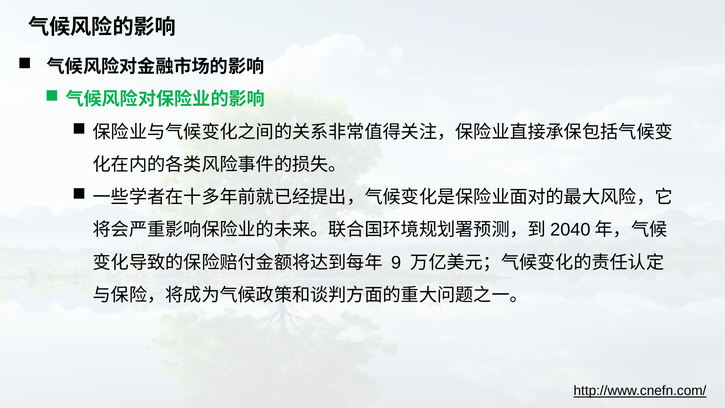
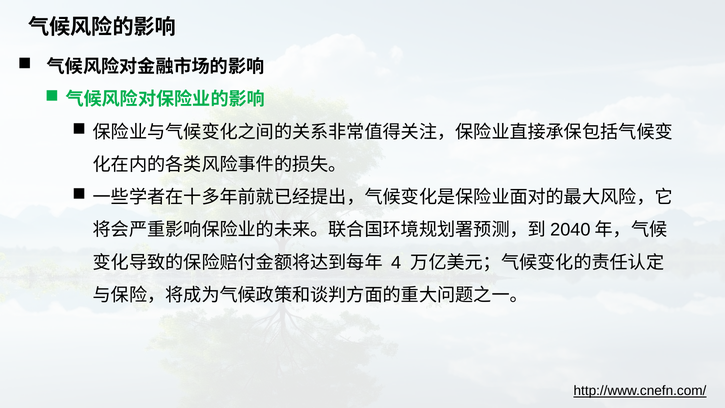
9: 9 -> 4 (396, 263)
